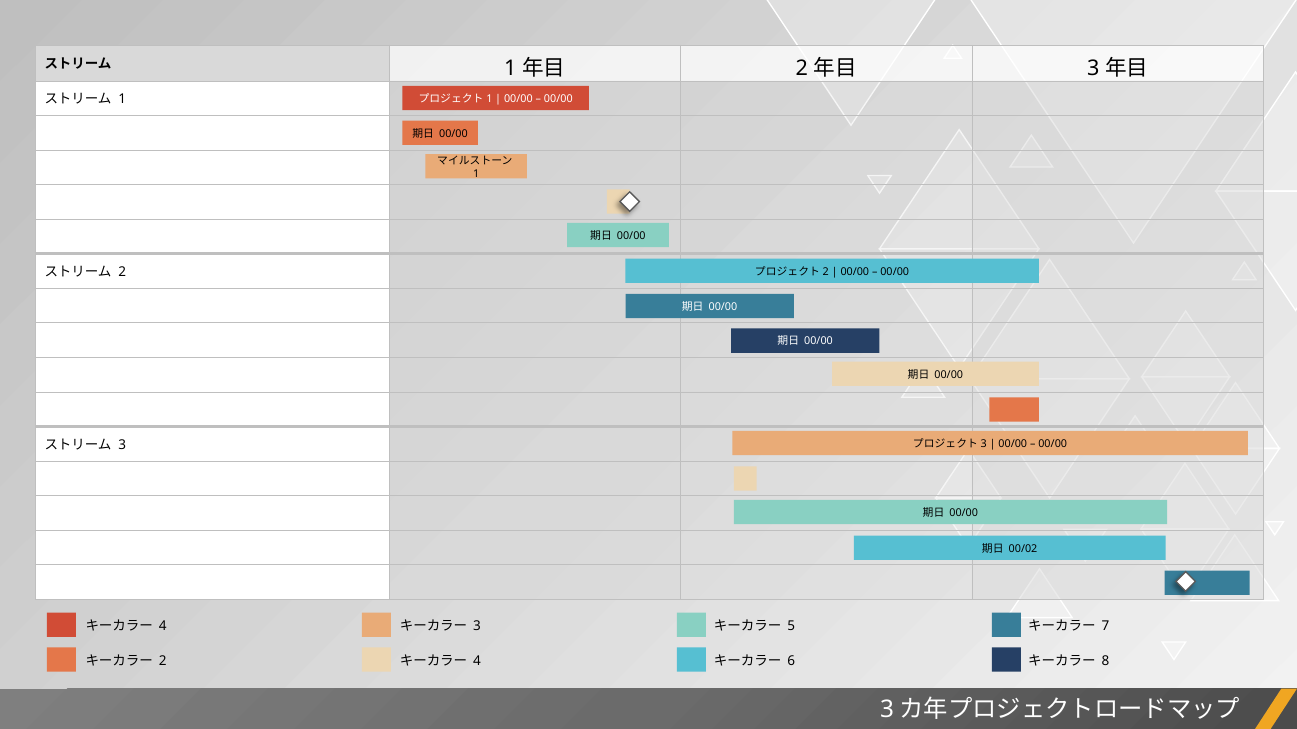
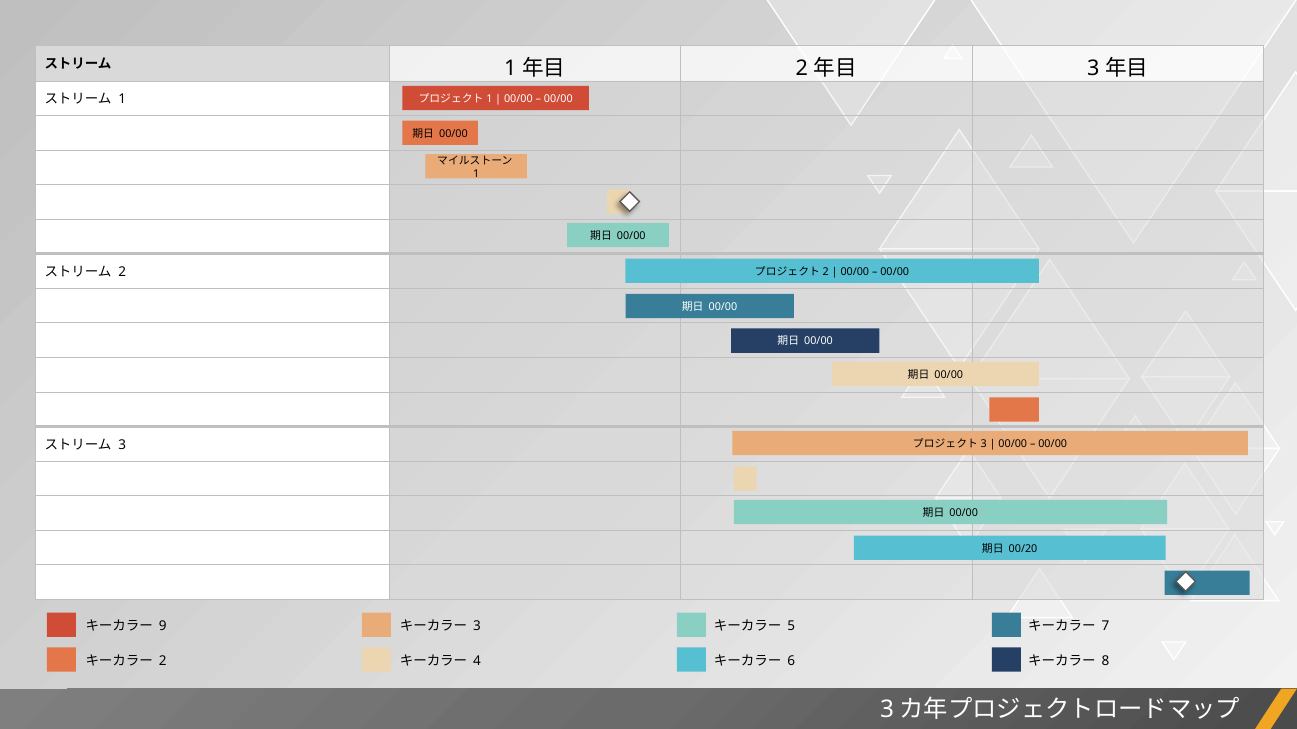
00/02: 00/02 -> 00/20 (1023, 549)
4: 4 -> 9 (163, 627)
